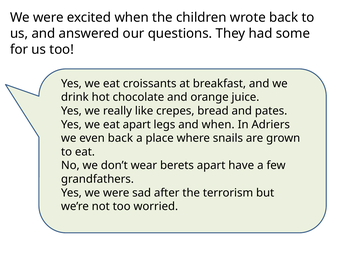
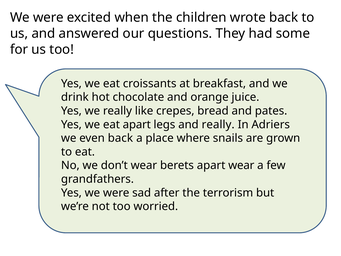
and when: when -> really (218, 124)
apart have: have -> wear (241, 165)
